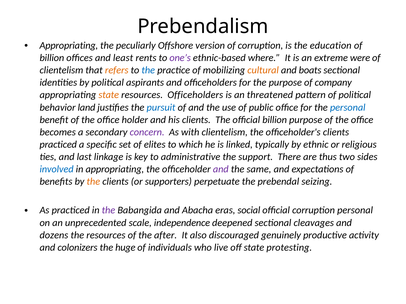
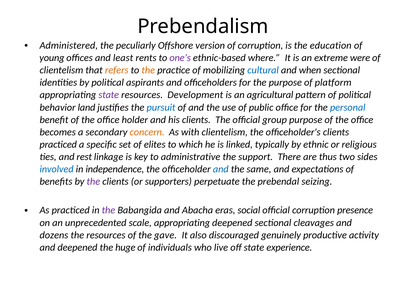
Appropriating: Appropriating -> Administered (69, 46)
billion: billion -> young (52, 58)
the colour: blue -> orange (148, 70)
cultural colour: orange -> blue (263, 70)
boats: boats -> when (310, 70)
company: company -> platform (333, 83)
state colour: orange -> purple (109, 95)
resources Officeholders: Officeholders -> Development (195, 95)
threatened: threatened -> agricultural (270, 95)
official billion: billion -> group (275, 120)
concern colour: purple -> orange (147, 132)
last: last -> rest (84, 157)
in appropriating: appropriating -> independence (115, 169)
and colour: purple -> blue (221, 169)
the colour: orange -> purple (93, 182)
corruption personal: personal -> presence (355, 211)
scale independence: independence -> appropriating (182, 223)
after: after -> gave (166, 235)
and colonizers: colonizers -> deepened (77, 248)
protesting: protesting -> experience (289, 248)
